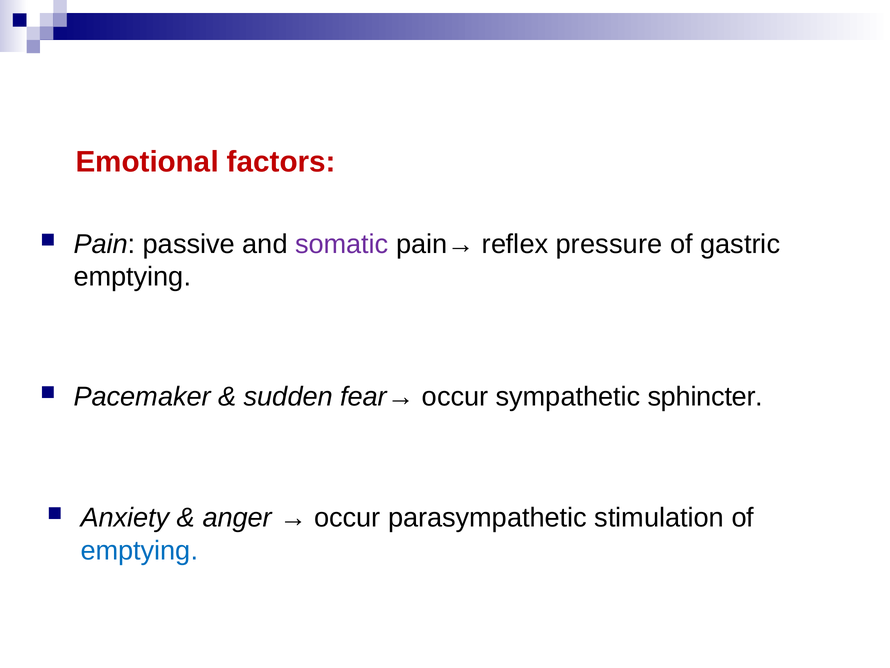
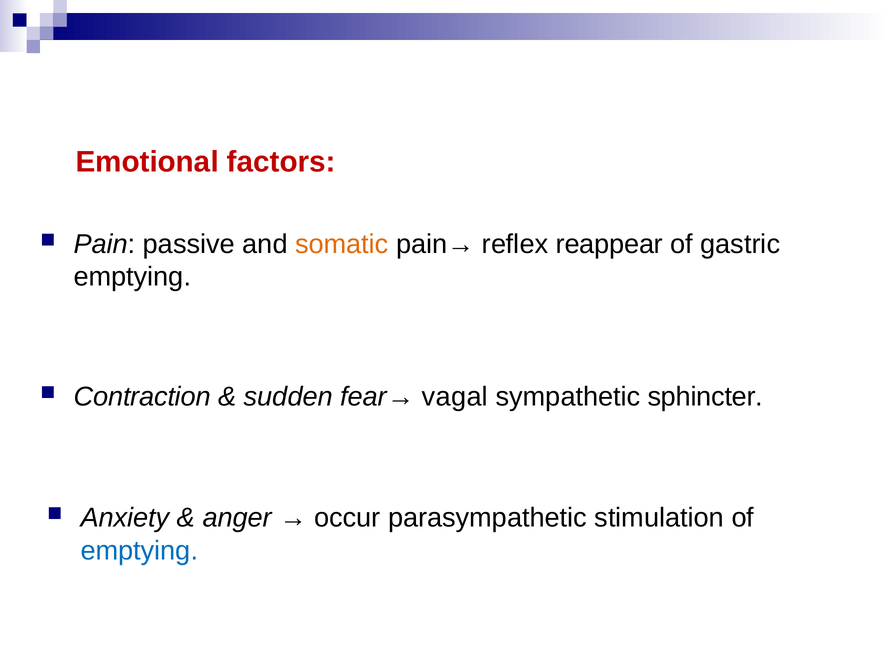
somatic colour: purple -> orange (342, 244)
pressure: pressure -> reappear (609, 244)
Pacemaker: Pacemaker -> Contraction (142, 396)
fear→ occur: occur -> vagal (455, 396)
